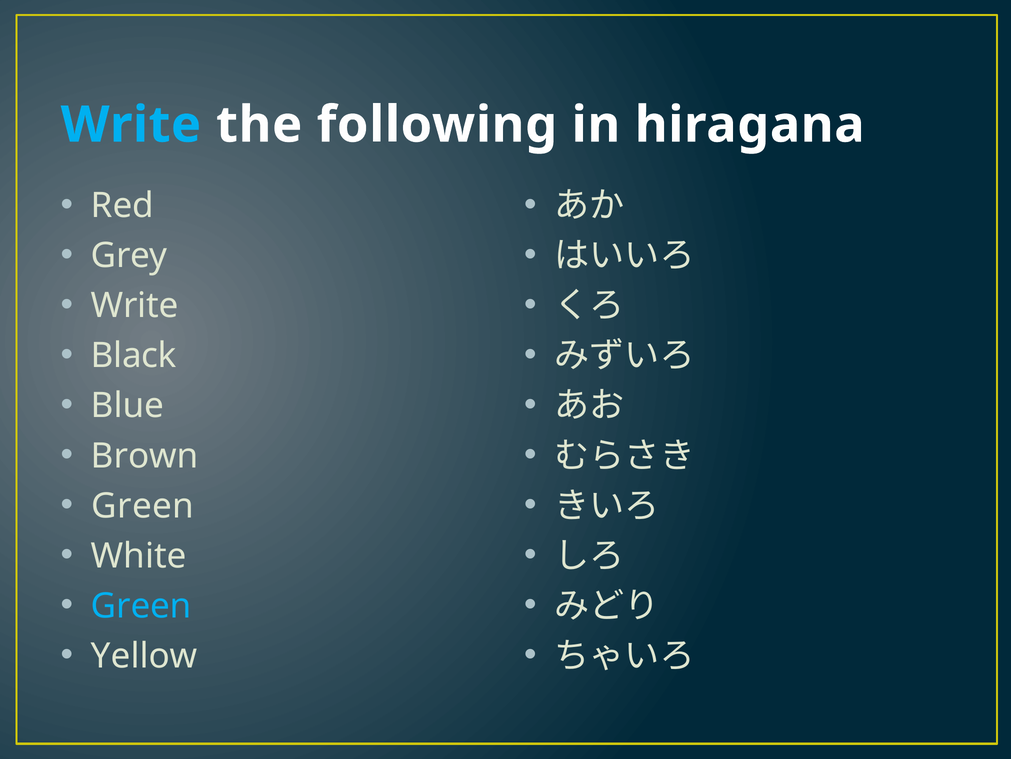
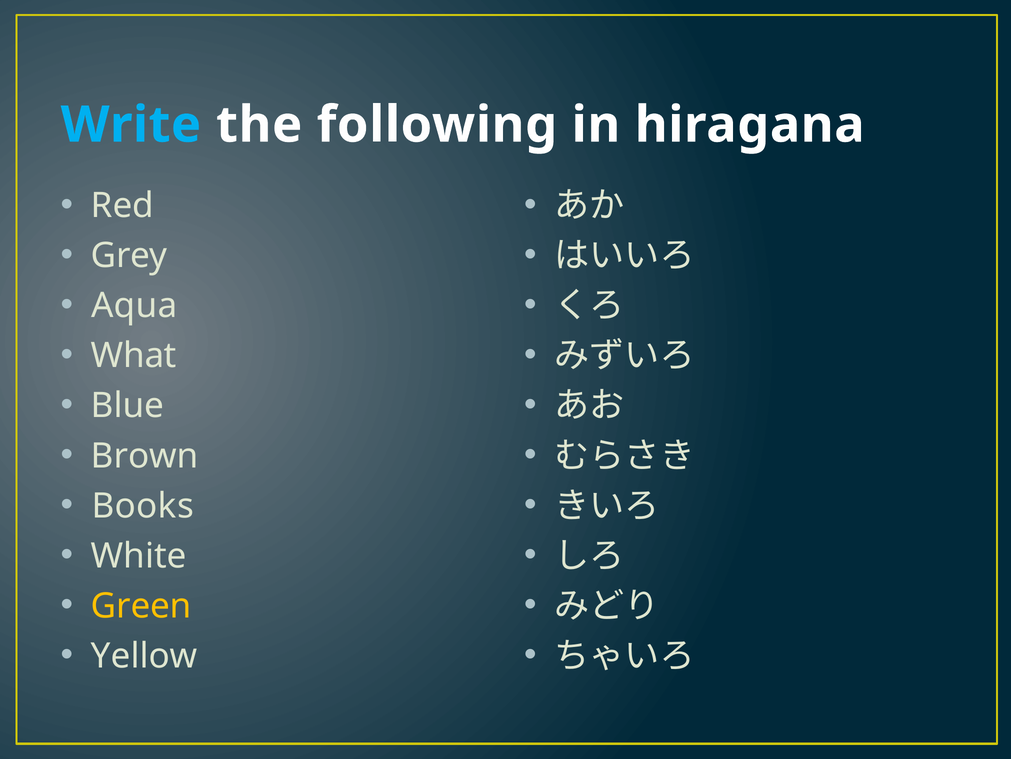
Write: Write -> Aqua (134, 305)
Black: Black -> What (134, 355)
Green: Green -> Books (143, 505)
Green colour: light blue -> yellow (141, 605)
